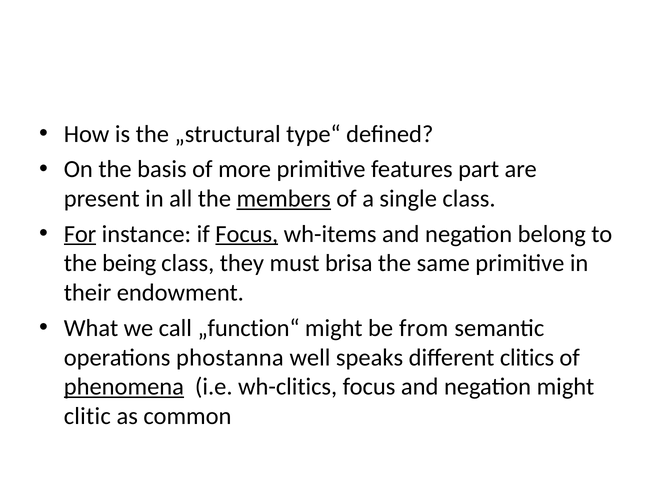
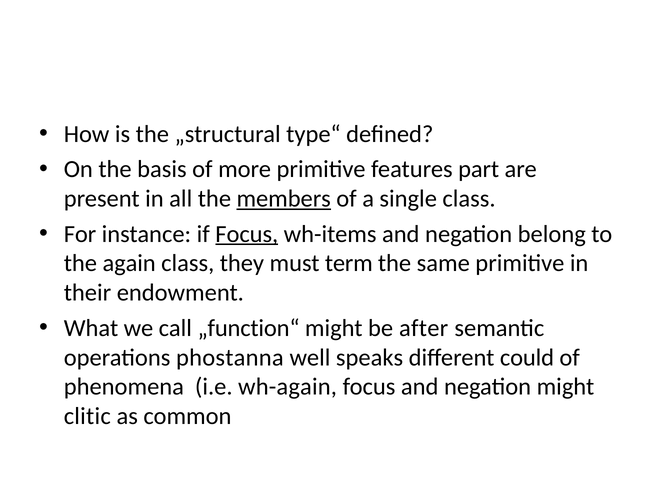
For underline: present -> none (80, 234)
being: being -> again (129, 264)
brisa: brisa -> term (349, 264)
from: from -> after (424, 328)
clitics: clitics -> could (527, 358)
phenomena underline: present -> none (124, 387)
wh-clitics: wh-clitics -> wh-again (288, 387)
